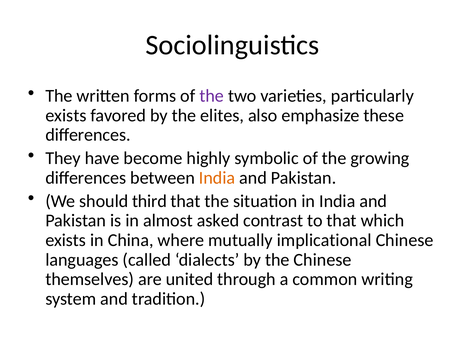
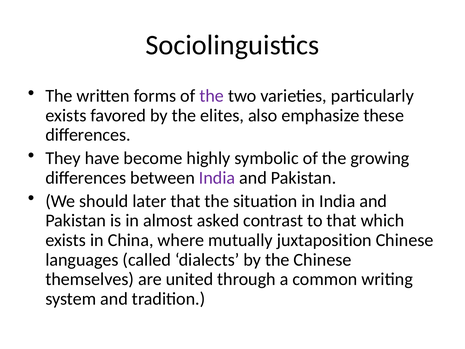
India colour: orange -> purple (217, 178)
third: third -> later (149, 201)
implicational: implicational -> juxtaposition (324, 240)
